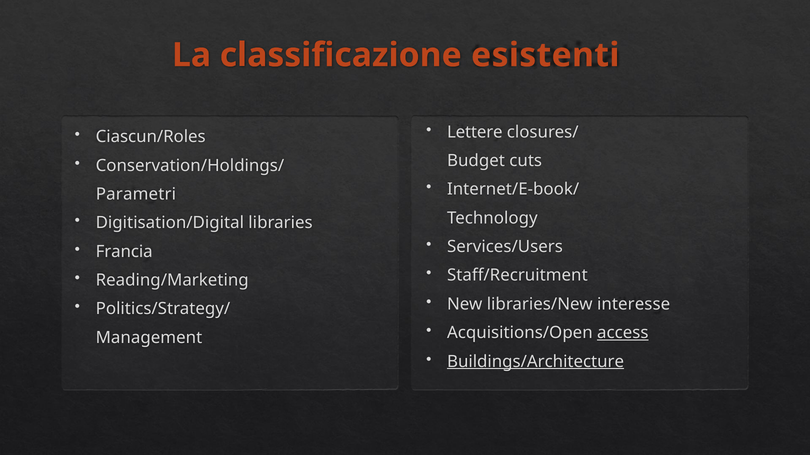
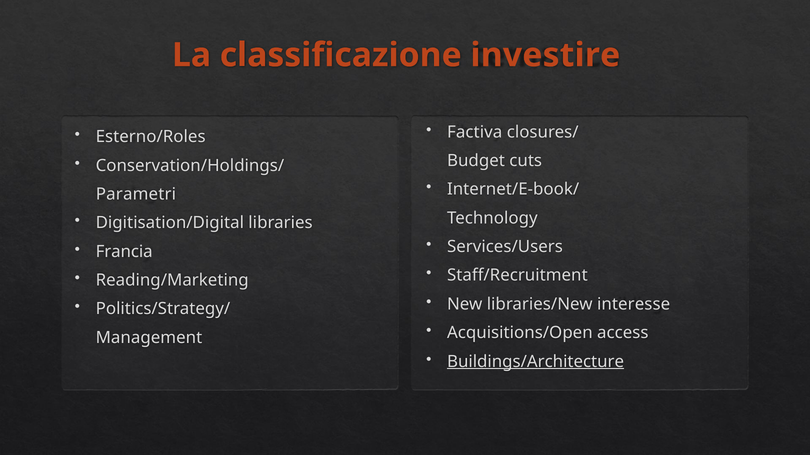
esistenti: esistenti -> investire (545, 55)
Lettere: Lettere -> Factiva (475, 132)
Ciascun/Roles: Ciascun/Roles -> Esterno/Roles (151, 137)
access underline: present -> none (623, 333)
